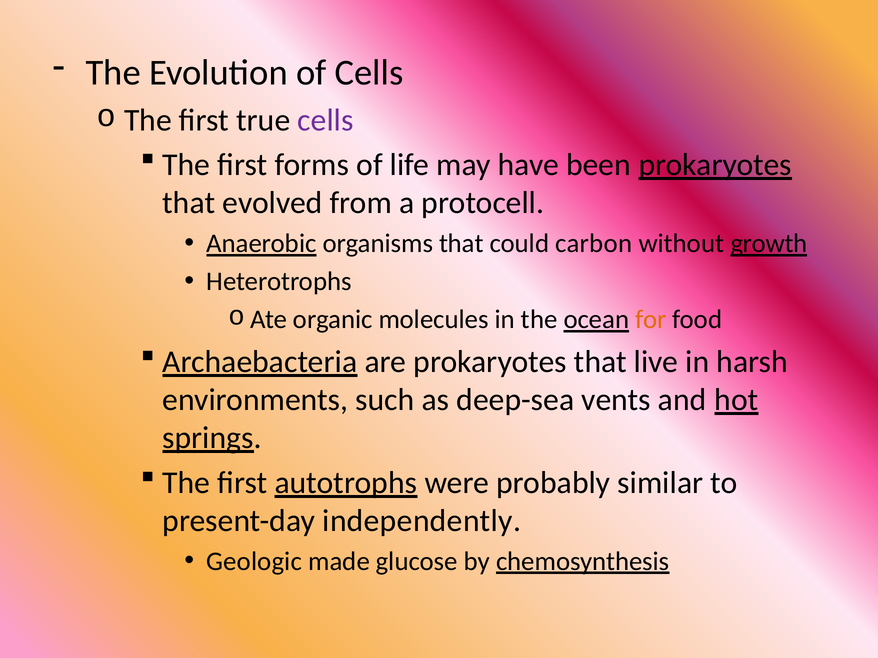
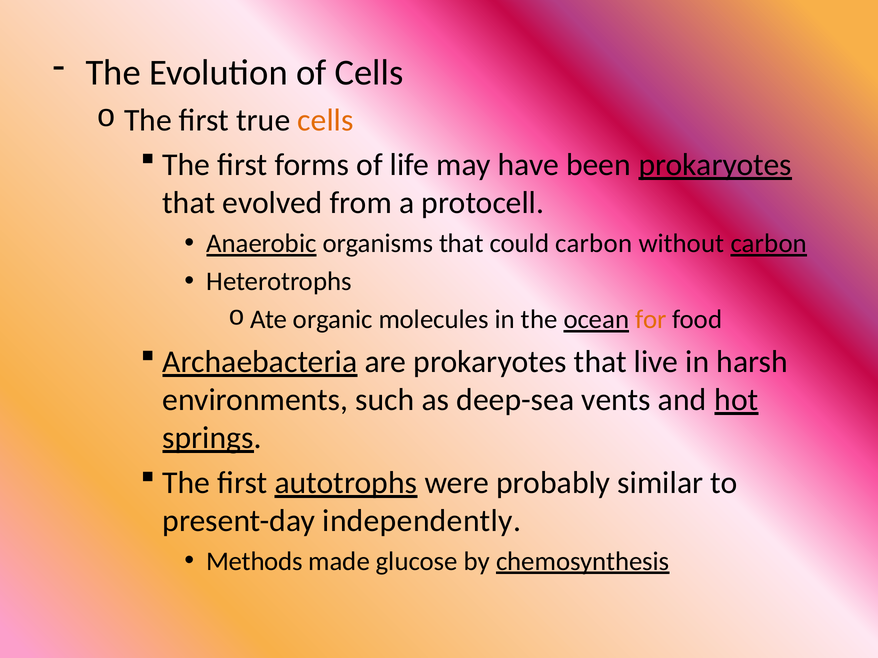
cells colour: purple -> orange (326, 120)
without growth: growth -> carbon (769, 244)
Geologic: Geologic -> Methods (254, 562)
